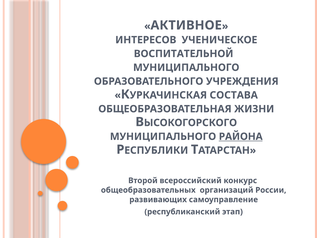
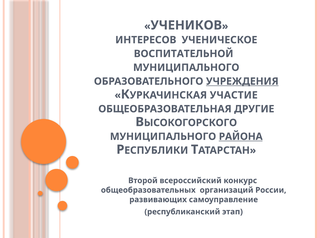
АКТИВНОЕ: АКТИВНОЕ -> УЧЕНИКОВ (186, 25)
УЧРЕЖДЕНИЯ underline: none -> present (242, 81)
СОСТАВА: СОСТАВА -> УЧАСТИЕ (234, 95)
ЖИЗНИ: ЖИЗНИ -> ДРУГИЕ (254, 109)
